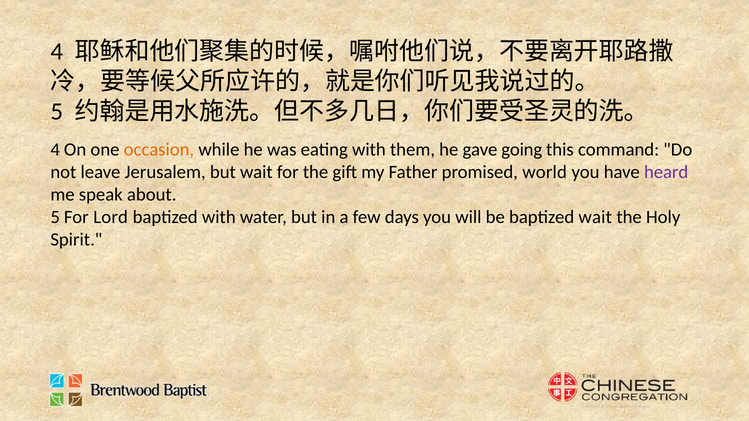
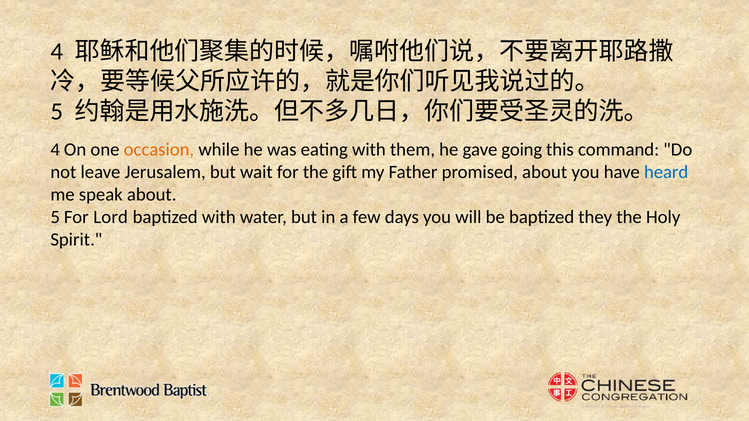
promised world: world -> about (545, 172)
heard colour: purple -> blue (666, 172)
baptized wait: wait -> they (595, 217)
